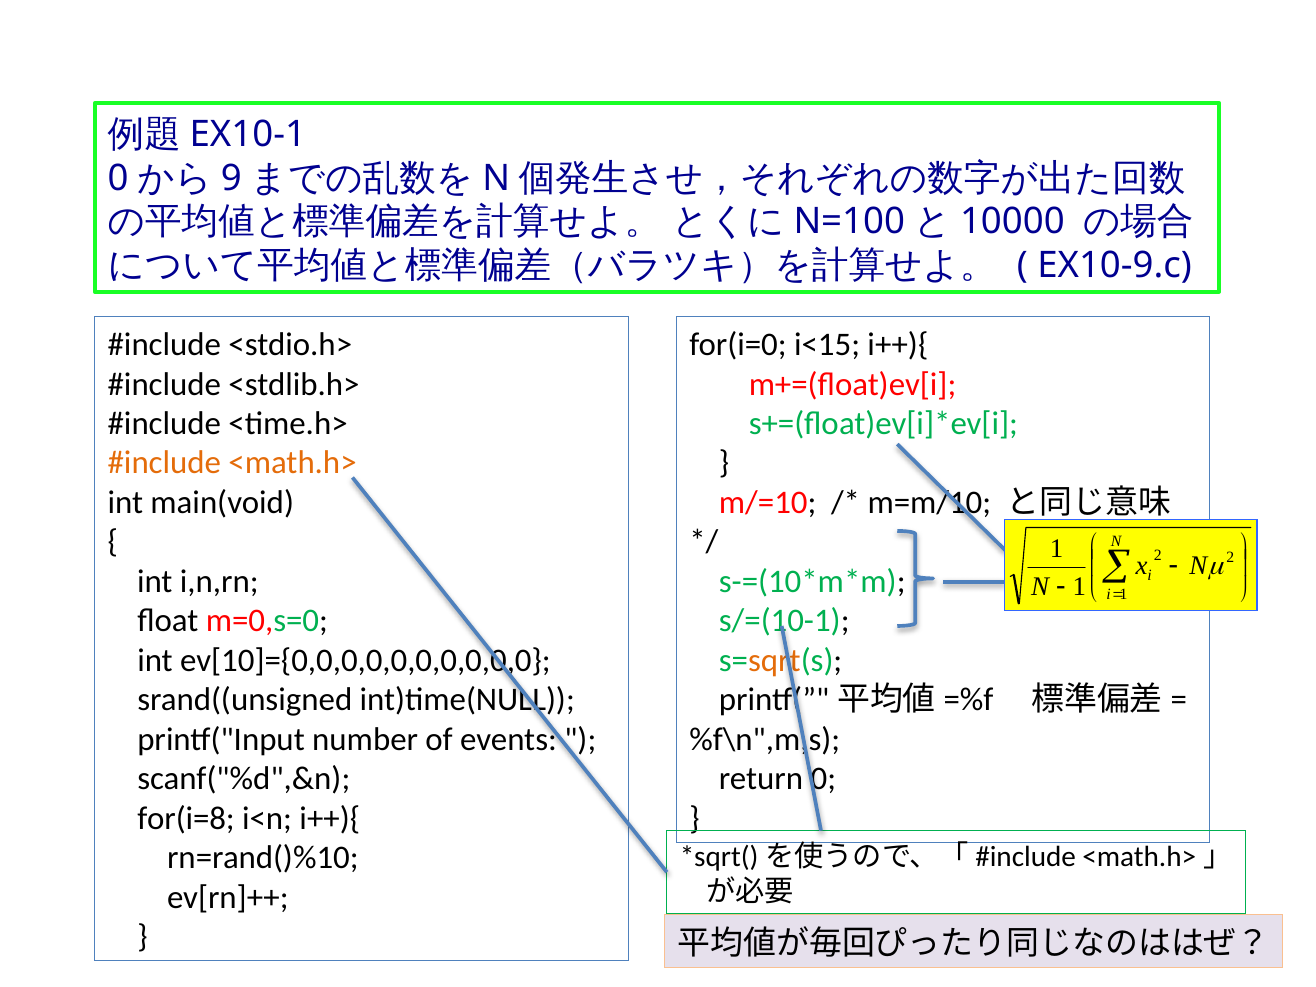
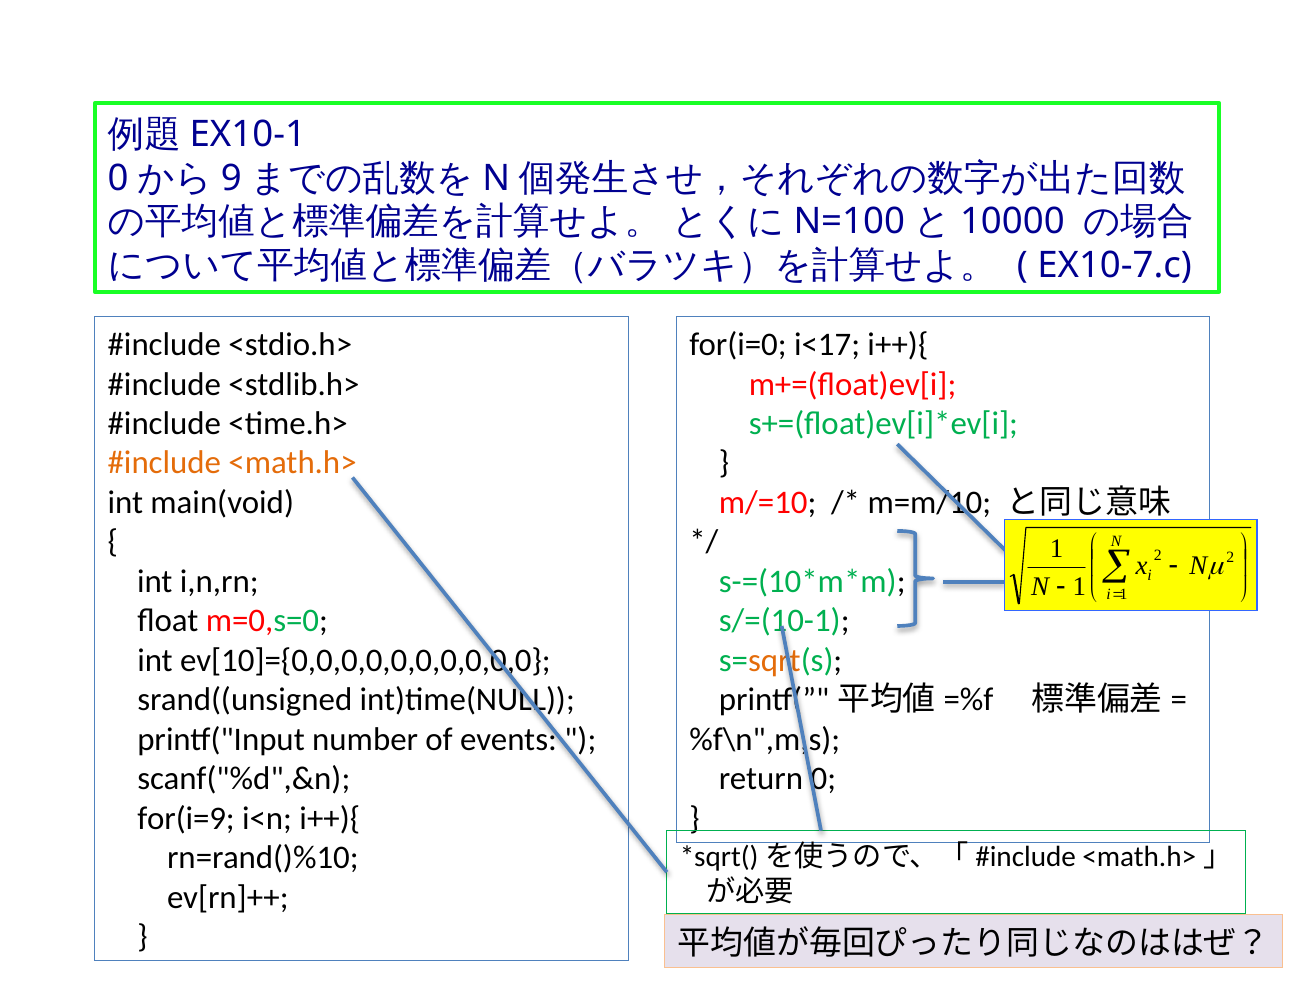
EX10-9.c: EX10-9.c -> EX10-7.c (1115, 266)
i<15: i<15 -> i<17 (827, 345)
for(i=8: for(i=8 -> for(i=9 (186, 818)
